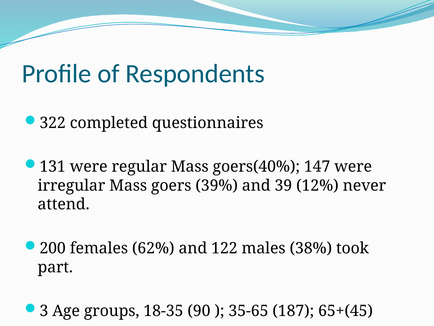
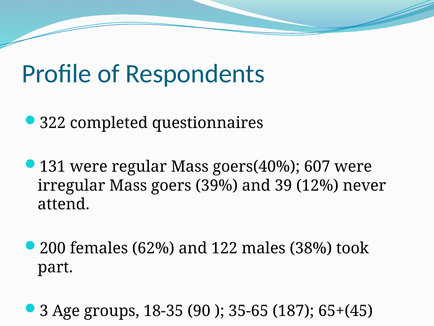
147: 147 -> 607 (317, 167)
